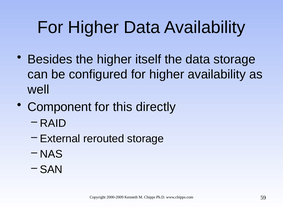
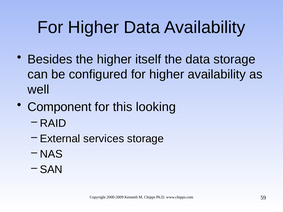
directly: directly -> looking (156, 107)
rerouted: rerouted -> services (104, 139)
